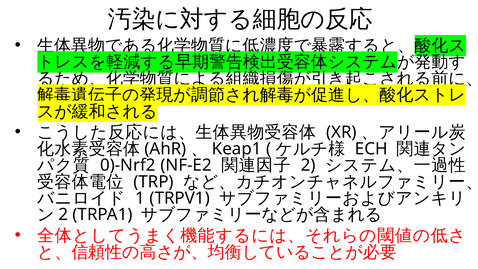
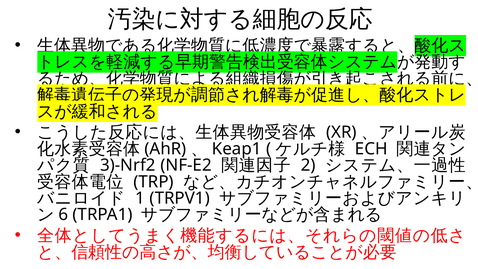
0)-Nrf2: 0)-Nrf2 -> 3)-Nrf2 (128, 165)
2: 2 -> 6 (63, 215)
